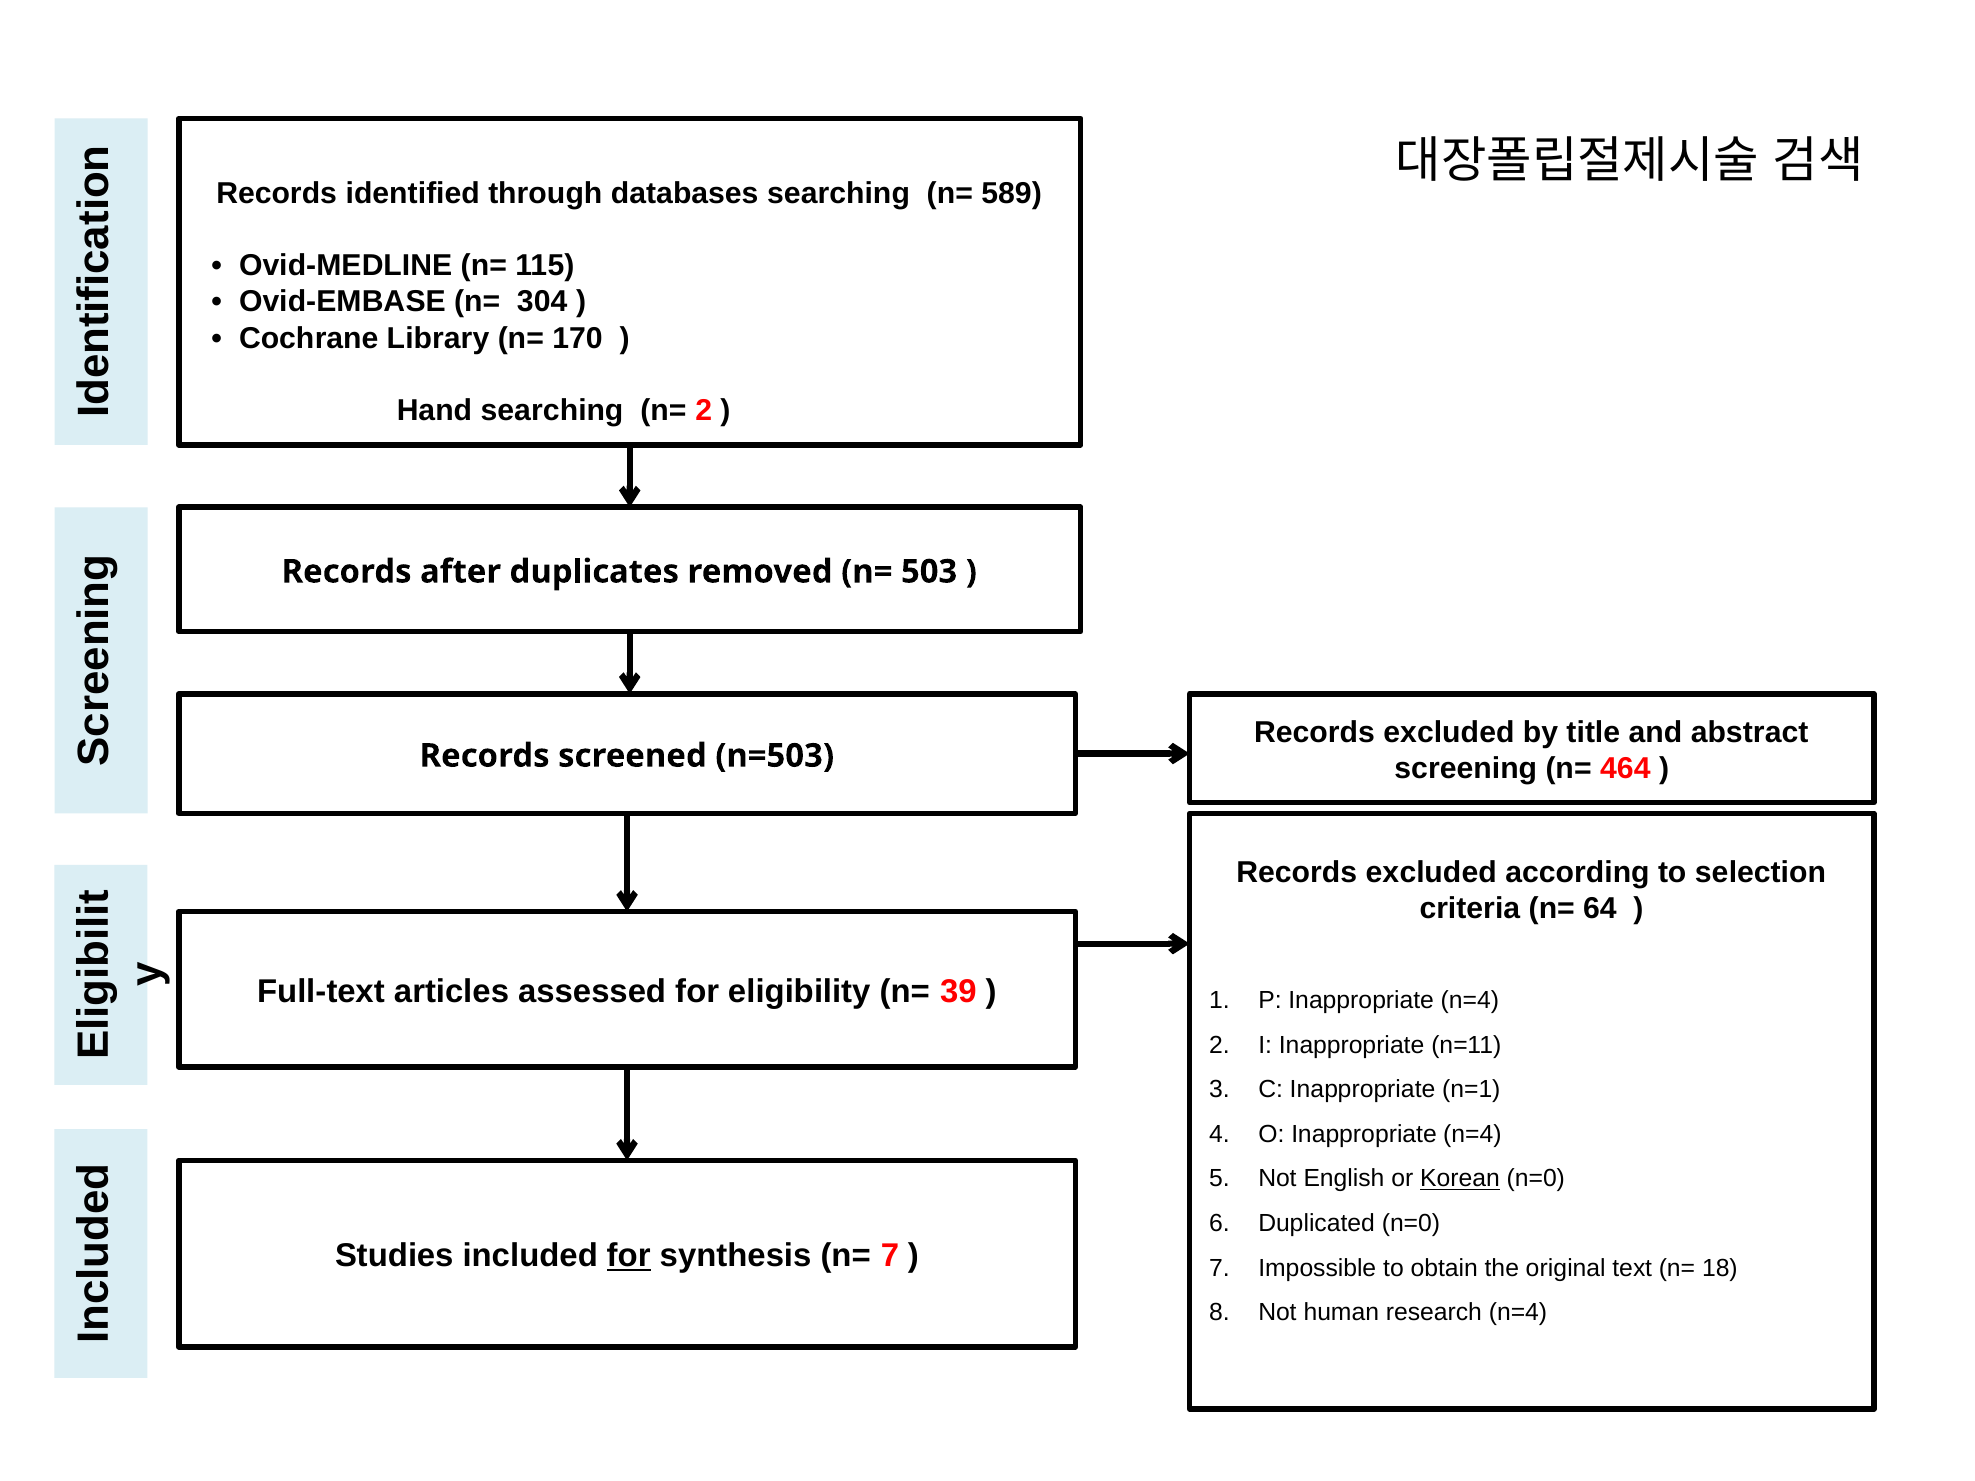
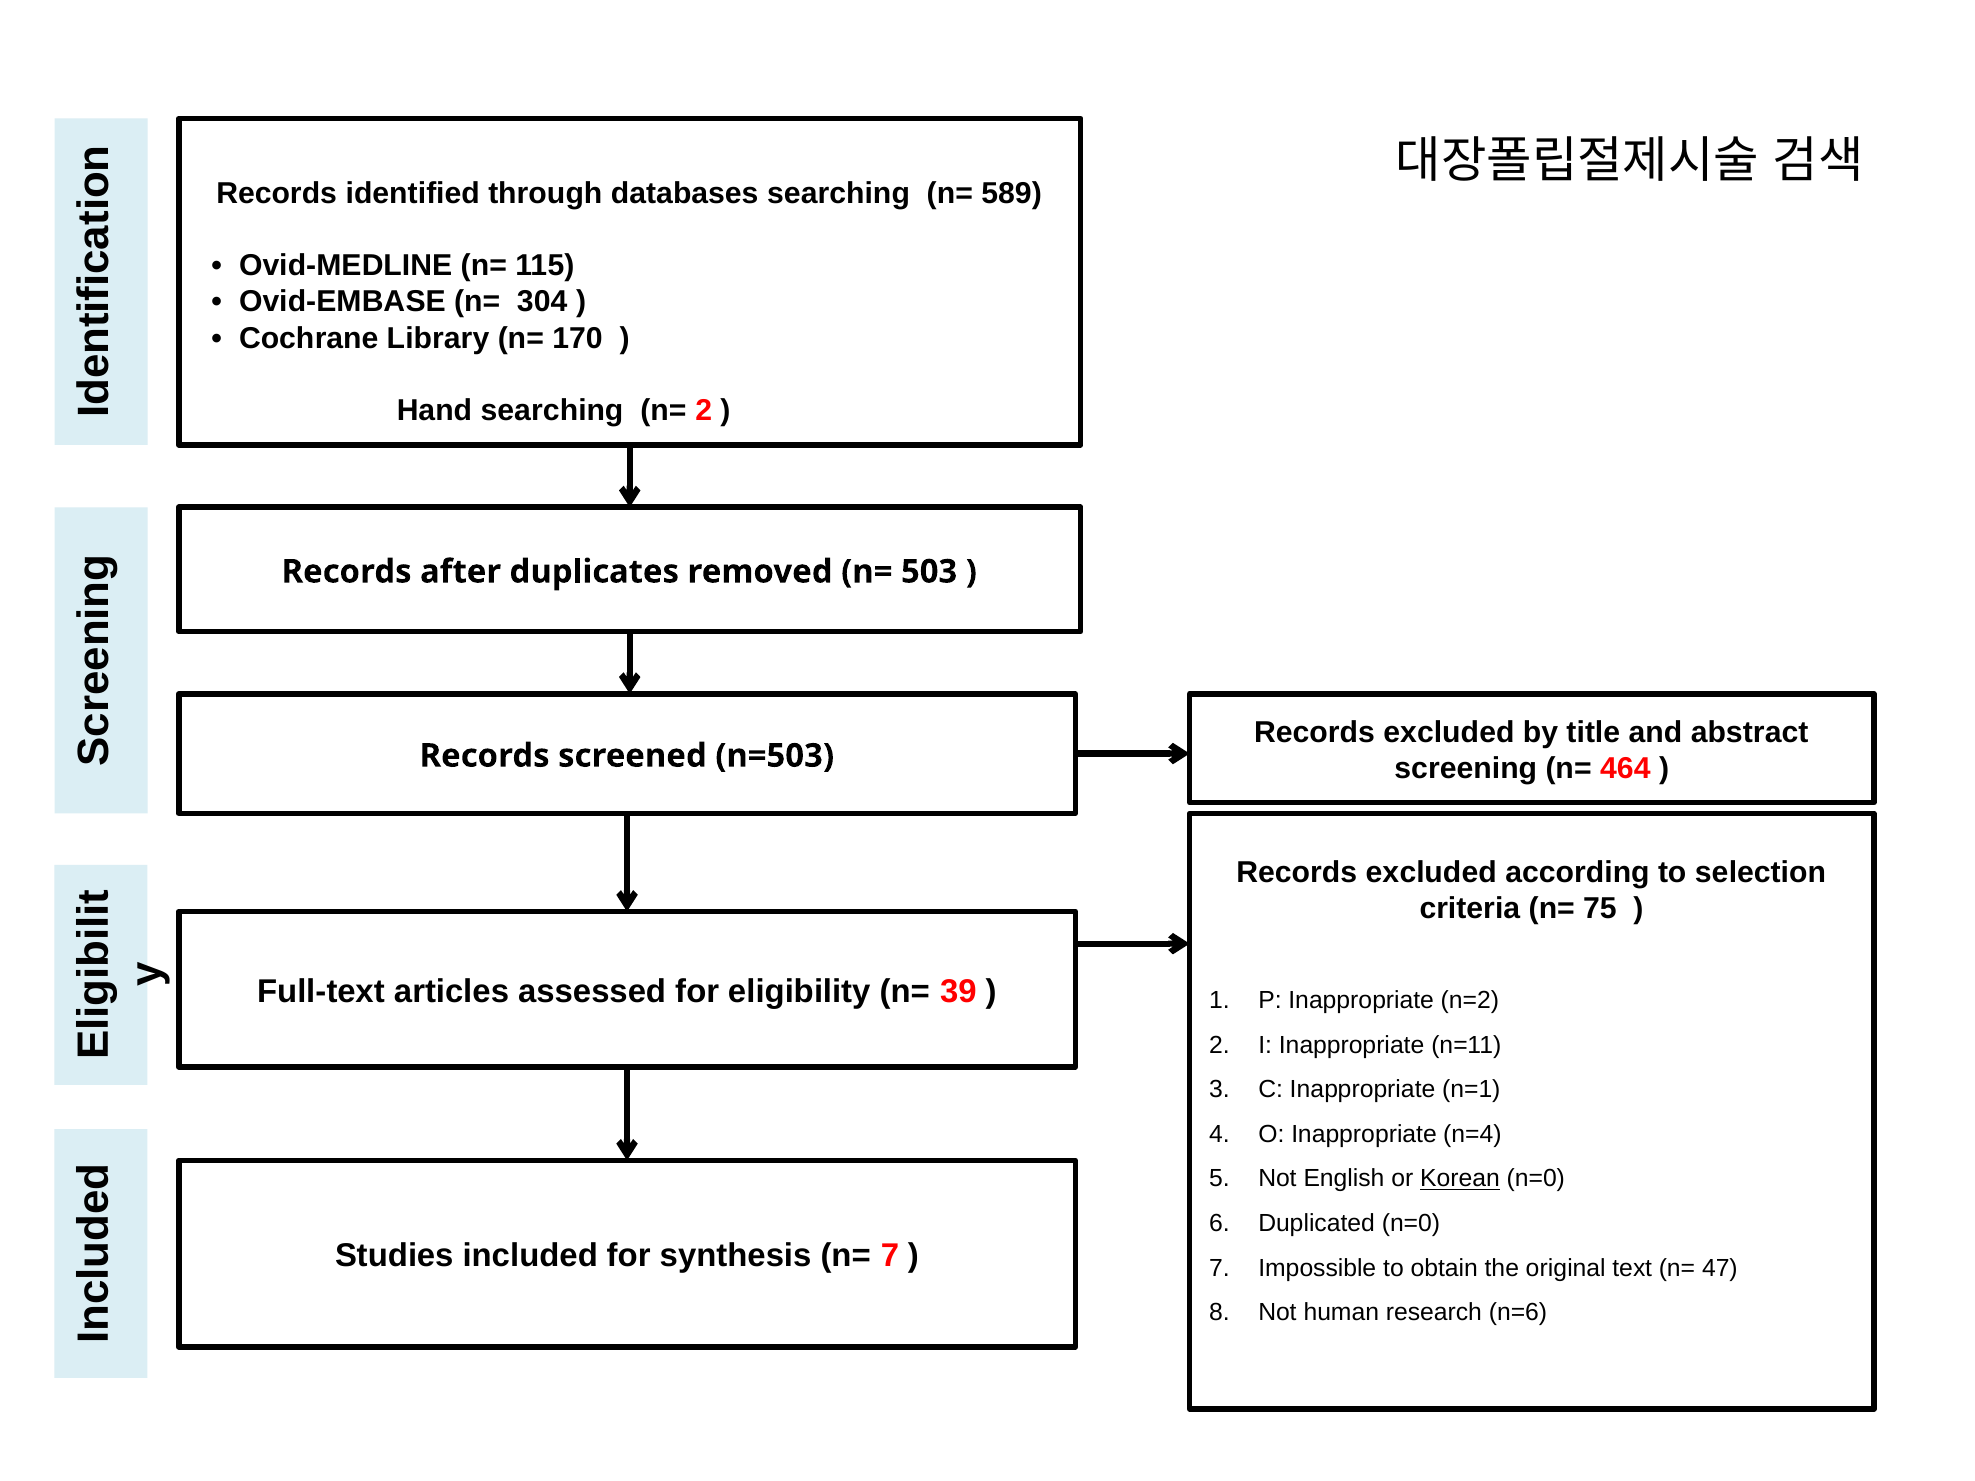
64: 64 -> 75 (1600, 909)
P Inappropriate n=4: n=4 -> n=2 (1470, 1001)
for underline: present -> none (629, 1256)
18: 18 -> 47 (1720, 1268)
research n=4: n=4 -> n=6 (1518, 1313)
